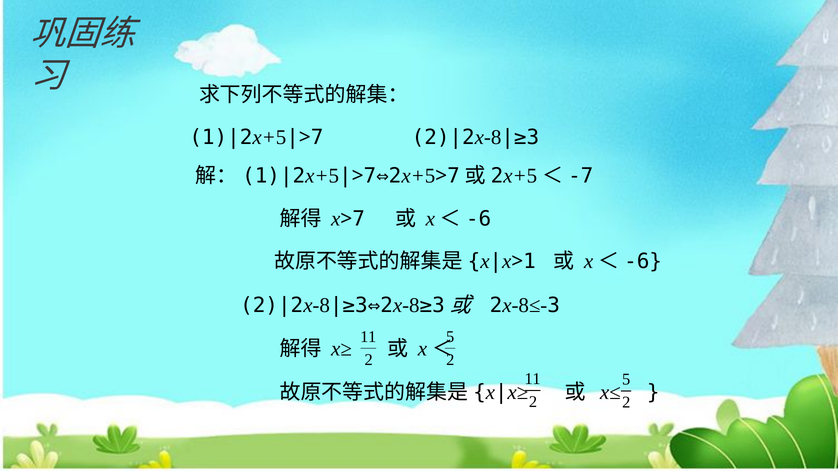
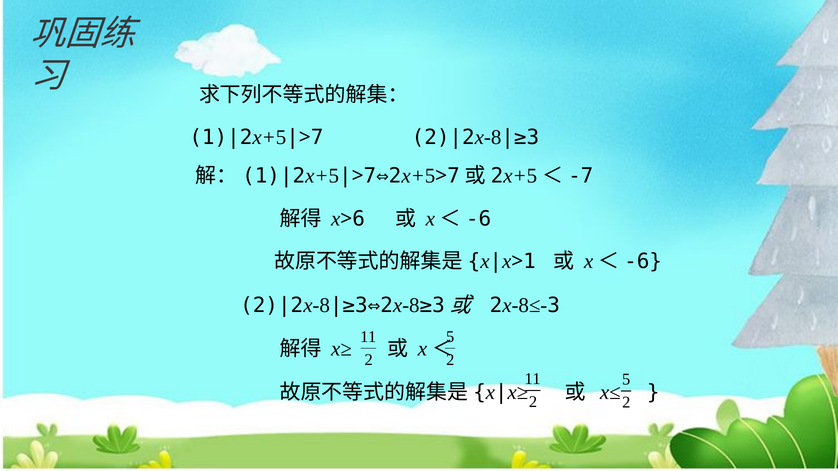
7: 7 -> 6 (359, 219)
